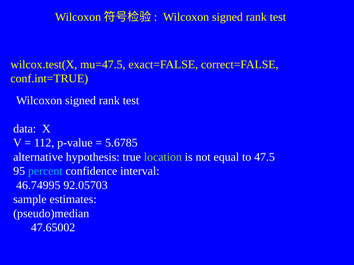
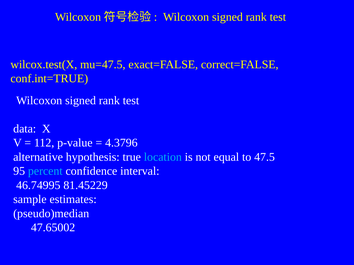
5.6785: 5.6785 -> 4.3796 (121, 143)
location colour: light green -> light blue (163, 157)
92.05703: 92.05703 -> 81.45229 (86, 186)
